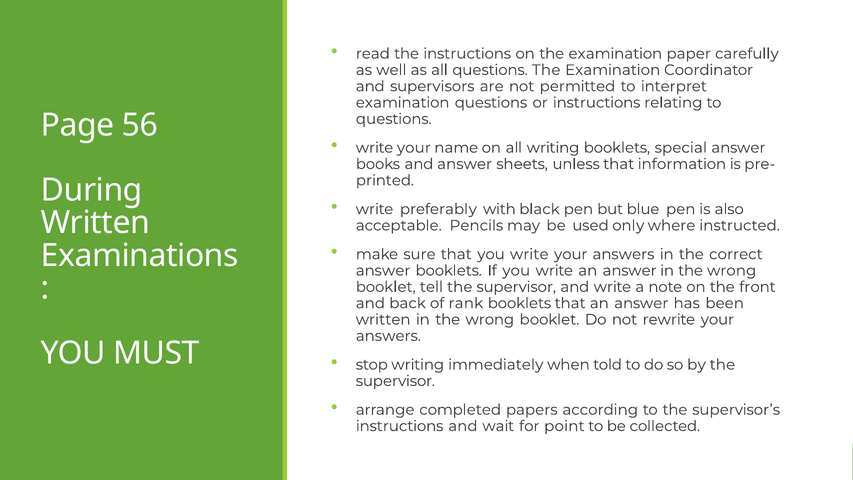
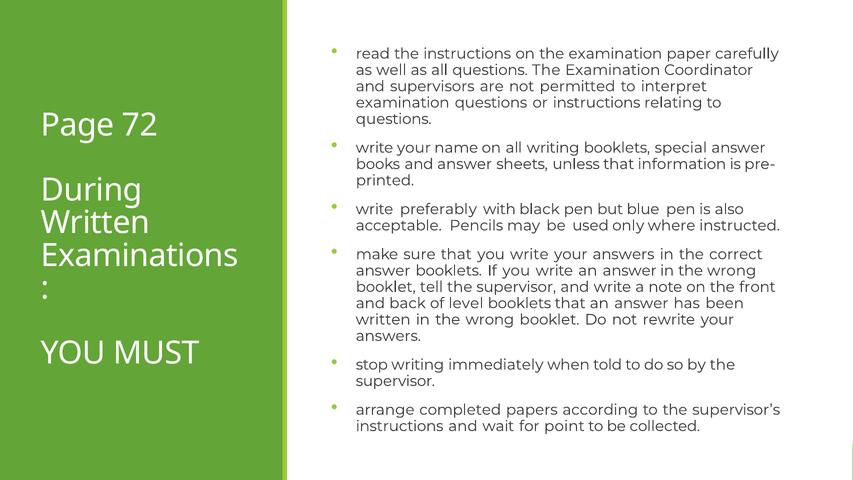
56: 56 -> 72 (140, 125)
rank: rank -> level (466, 303)
